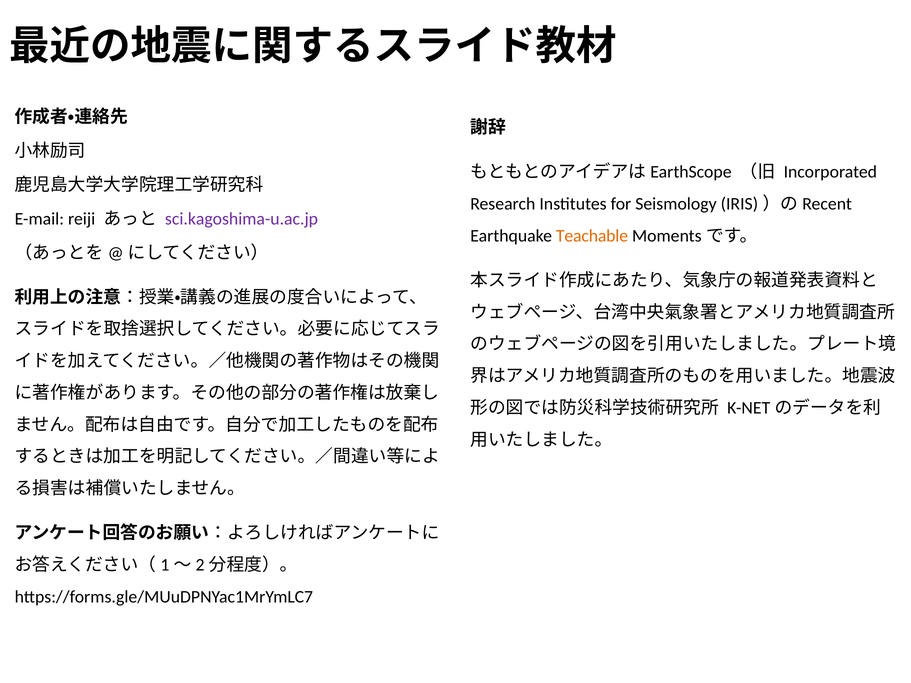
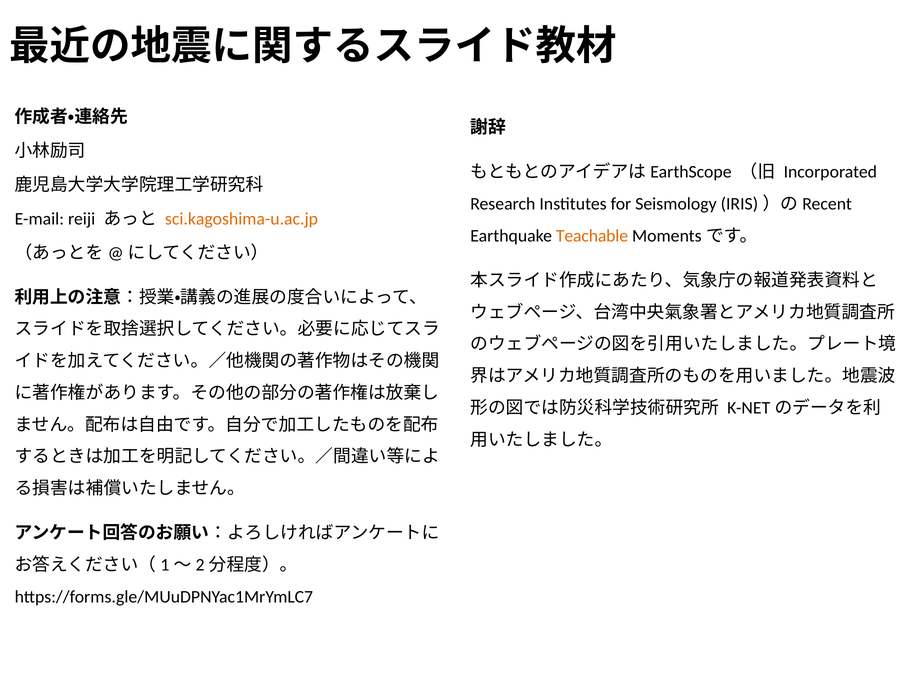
sci.kagoshima-u.ac.jp colour: purple -> orange (242, 219)
